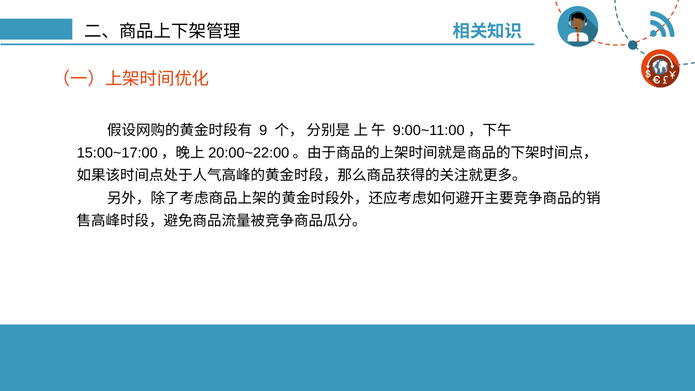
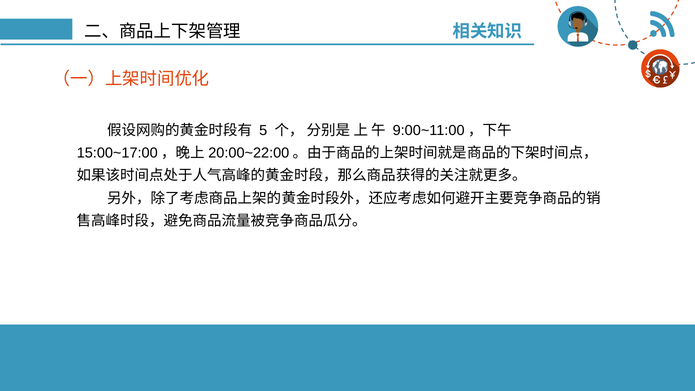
9: 9 -> 5 (263, 130)
